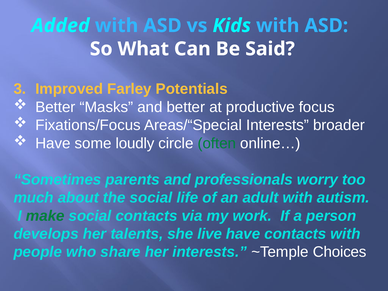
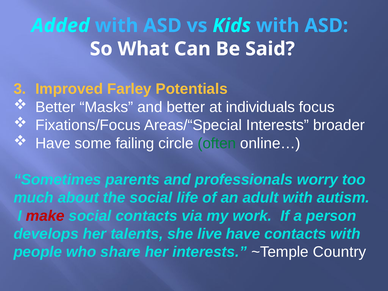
productive: productive -> individuals (260, 107)
loudly: loudly -> failing (135, 143)
make colour: green -> red (45, 216)
Choices: Choices -> Country (340, 252)
